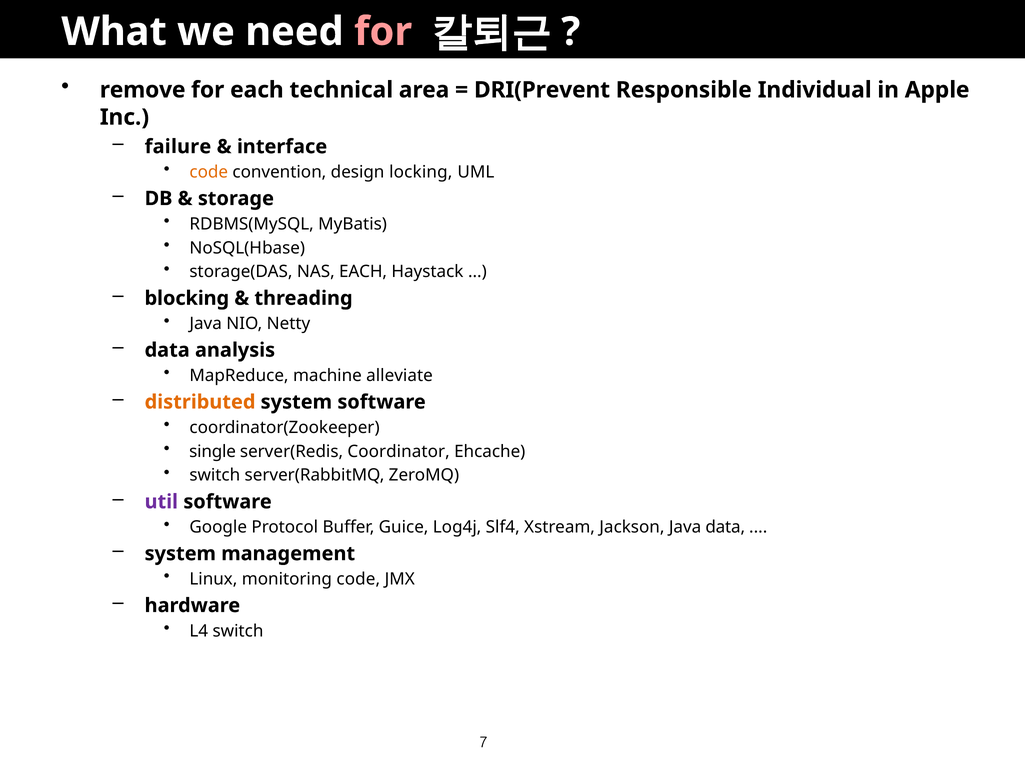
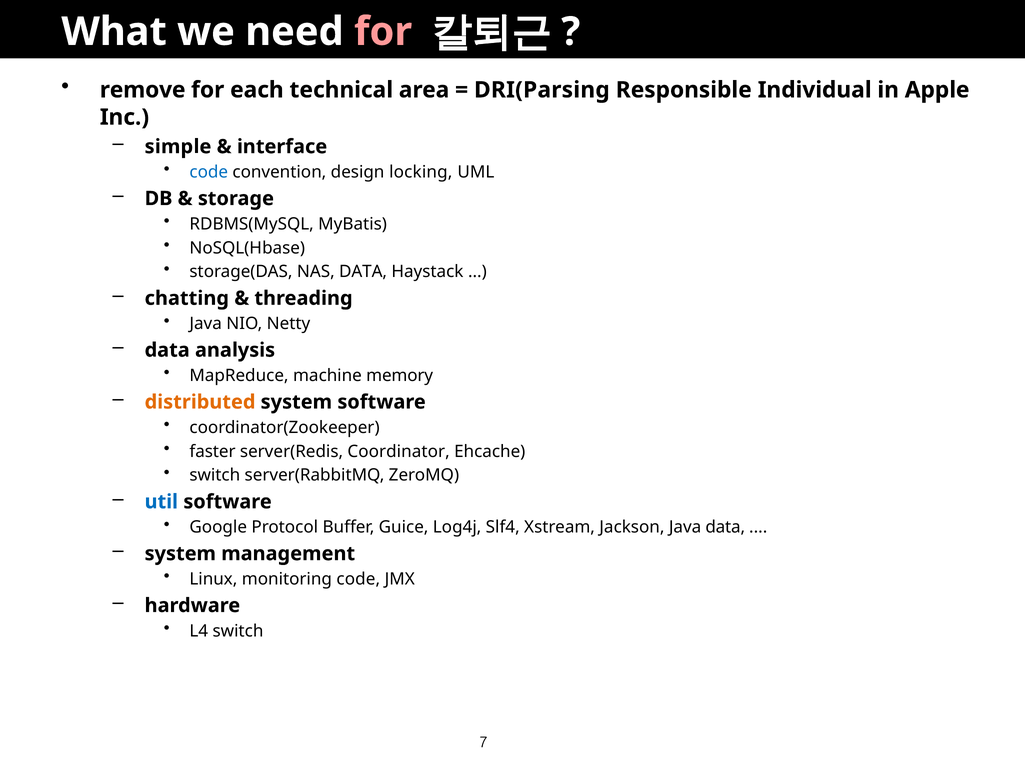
DRI(Prevent: DRI(Prevent -> DRI(Parsing (542, 90)
failure: failure -> simple (178, 147)
code colour: orange -> blue (209, 172)
NAS EACH: EACH -> DATA (363, 272)
blocking: blocking -> chatting (187, 298)
alleviate: alleviate -> memory (400, 375)
single: single -> faster (213, 451)
util colour: purple -> blue (161, 502)
